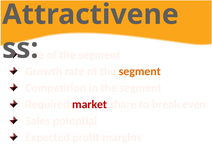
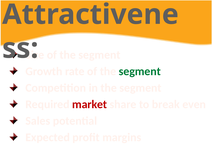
segment colour: orange -> green (140, 71)
